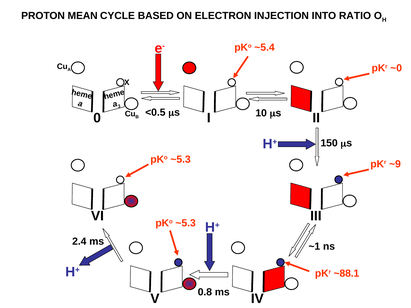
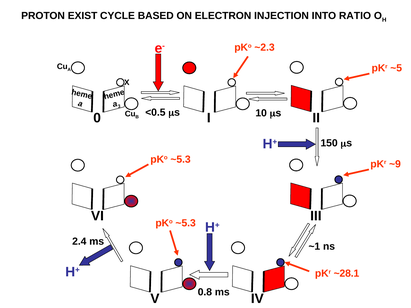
MEAN: MEAN -> EXIST (83, 16)
~5.4: ~5.4 -> ~2.3 (265, 48)
~0: ~0 -> ~5 (396, 68)
~88.1: ~88.1 -> ~28.1 (346, 274)
